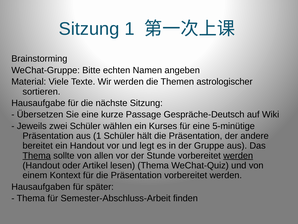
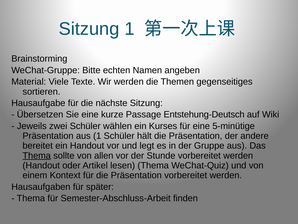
astrologischer: astrologischer -> gegenseitiges (224, 82)
Gespräche-Deutsch: Gespräche-Deutsch -> Entstehung-Deutsch (204, 114)
werden underline: present -> none (238, 155)
